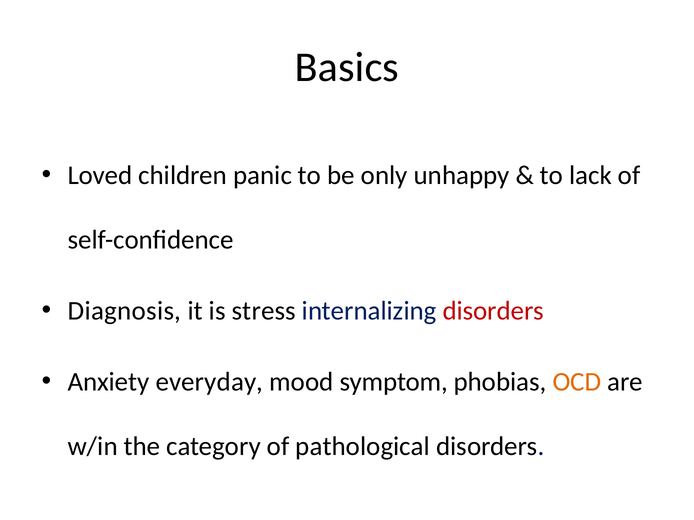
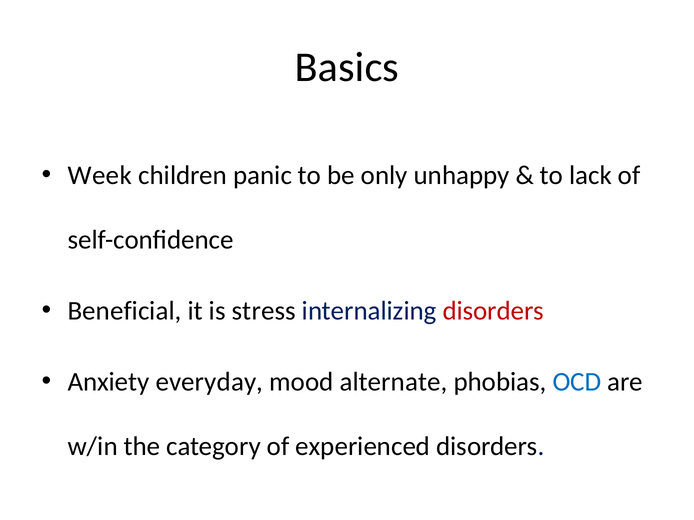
Loved: Loved -> Week (100, 175)
Diagnosis: Diagnosis -> Beneficial (125, 311)
symptom: symptom -> alternate (394, 382)
OCD colour: orange -> blue (577, 382)
pathological: pathological -> experienced (363, 447)
